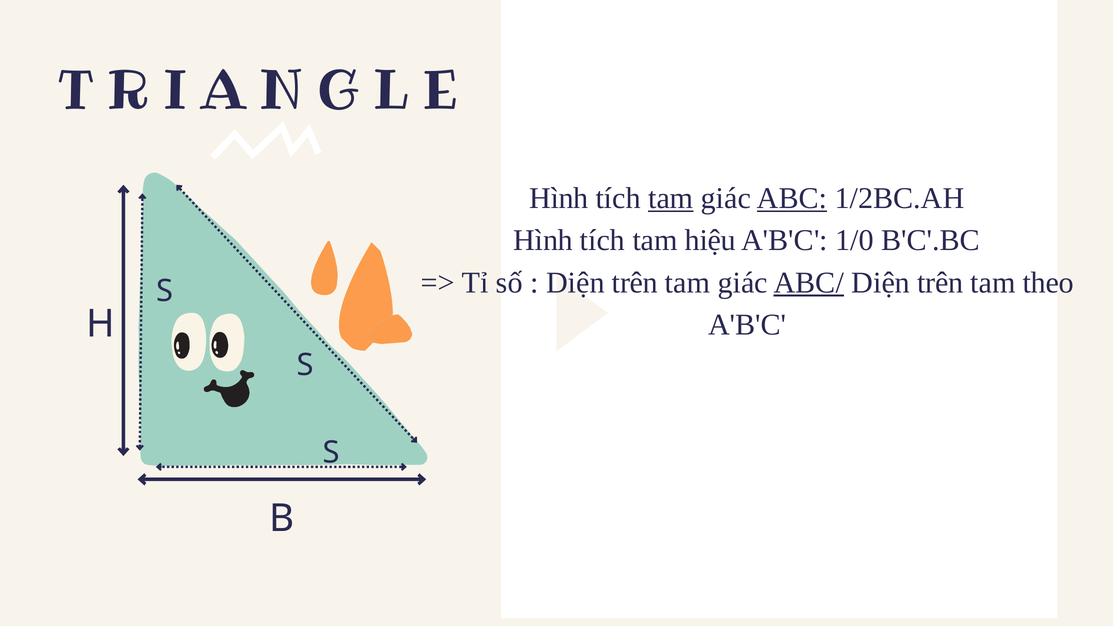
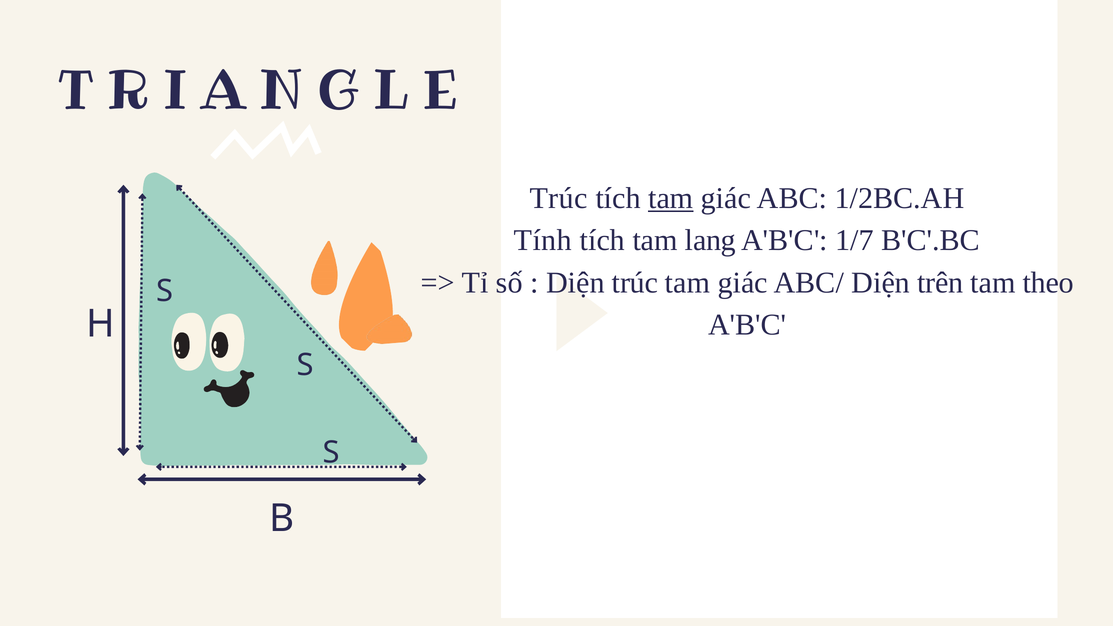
Hình: Hình -> Trúc (559, 198)
ABC underline: present -> none (792, 198)
Hình: Hình -> Tính (543, 240)
hiệu: hiệu -> lang (710, 240)
1/0: 1/0 -> 1/7 (855, 240)
trên: trên -> trúc (635, 283)
ABC/ underline: present -> none (809, 283)
